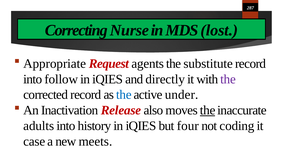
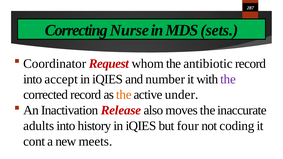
lost: lost -> sets (219, 30)
Appropriate: Appropriate -> Coordinator (55, 64)
agents: agents -> whom (148, 64)
substitute: substitute -> antibiotic (208, 64)
follow: follow -> accept (61, 79)
directly: directly -> number (165, 79)
the colour: blue -> orange (124, 95)
the underline: present -> none (208, 110)
case: case -> cont (34, 141)
